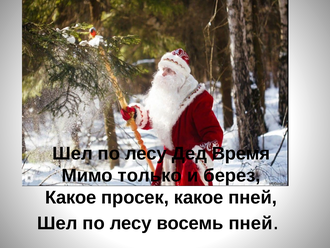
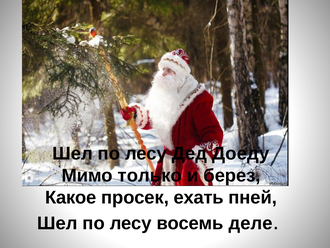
Время: Время -> Доеду (241, 153)
просек какое: какое -> ехать (199, 197)
восемь пней: пней -> деле (251, 223)
